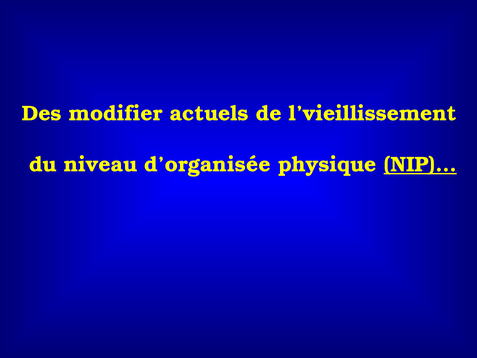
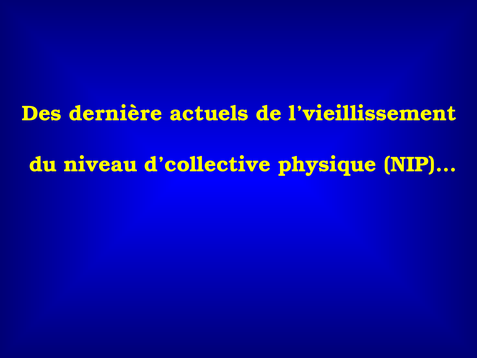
modifier: modifier -> dernière (116, 113)
d’organisée: d’organisée -> d’collective (208, 164)
NIP)… underline: present -> none (420, 164)
